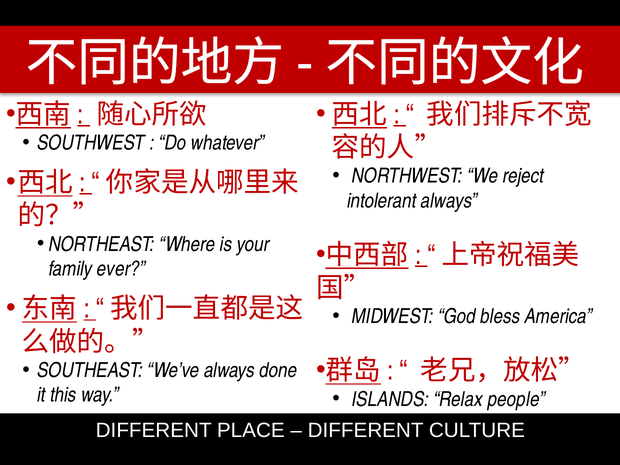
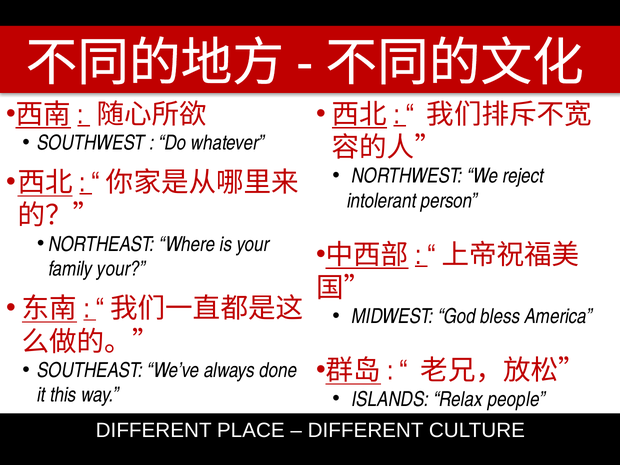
intolerant always: always -> person (449, 201)
family ever: ever -> your (121, 269)
